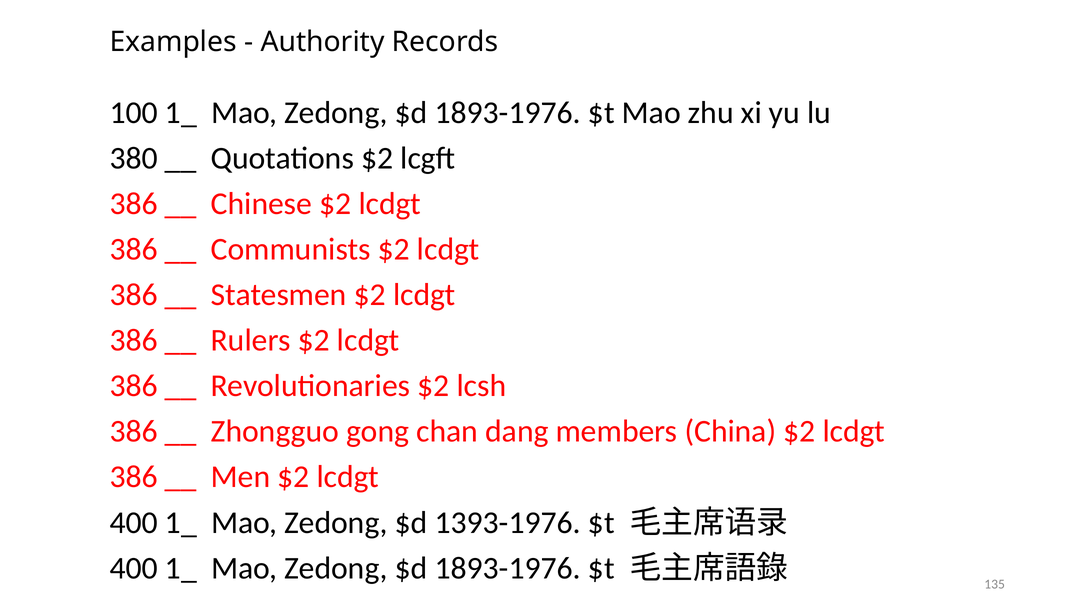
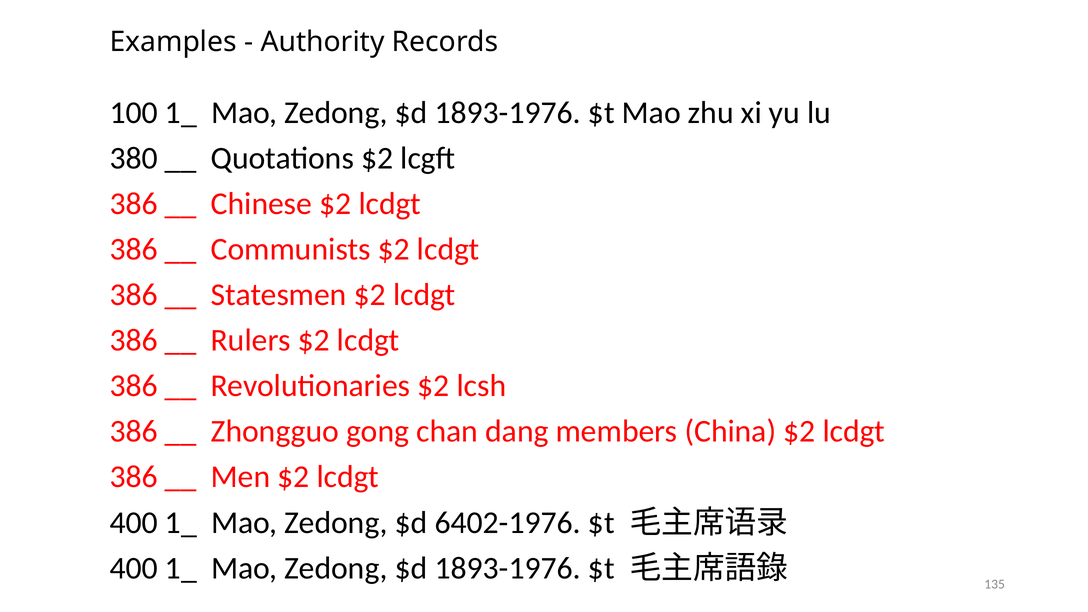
1393-1976: 1393-1976 -> 6402-1976 (508, 523)
